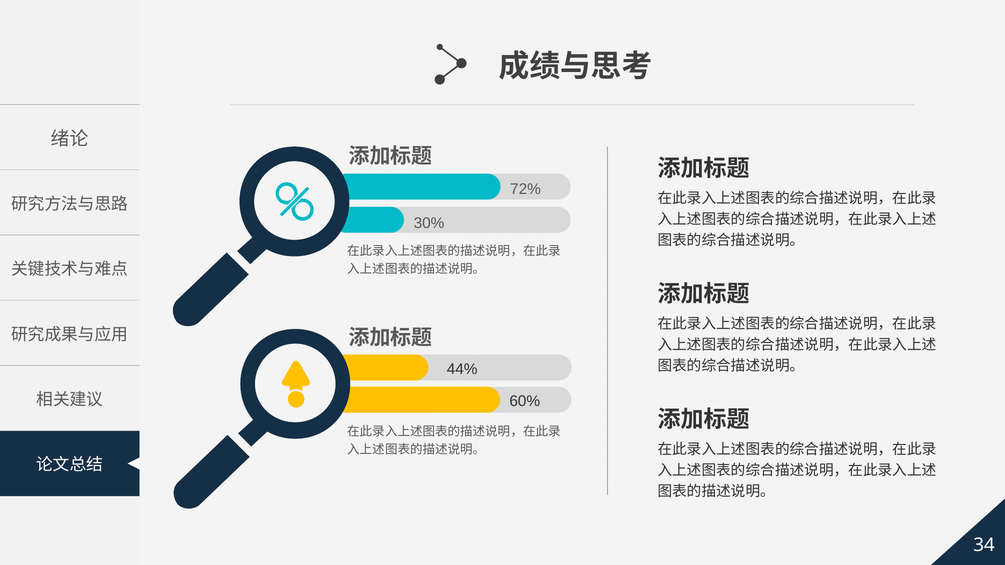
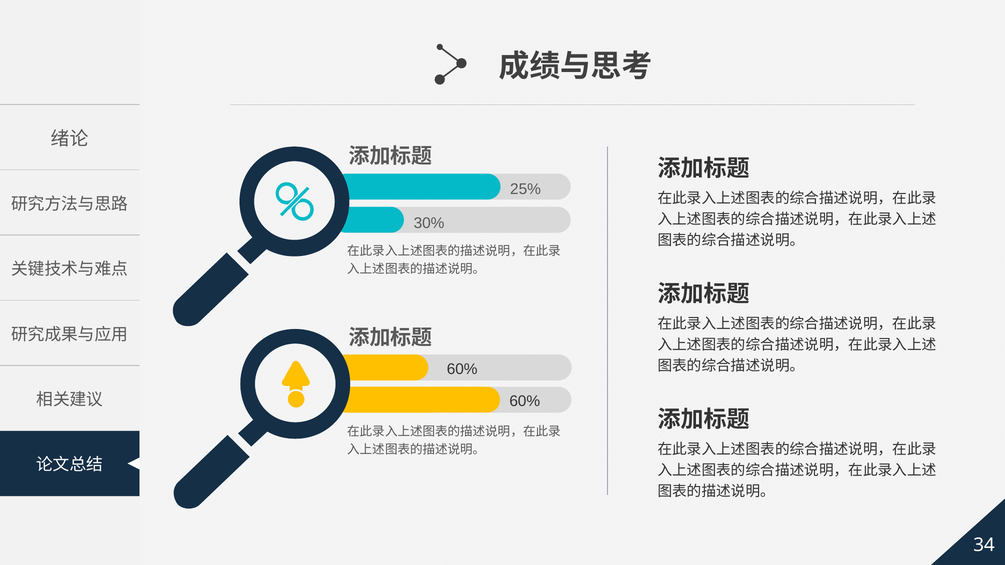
72%: 72% -> 25% (525, 189)
44%: 44% -> 60% (462, 369)
